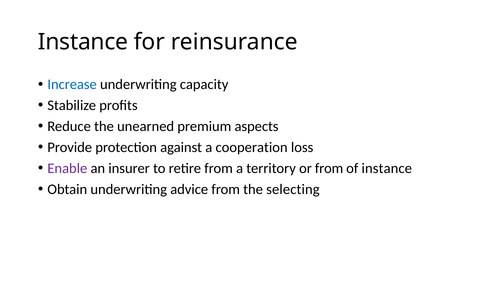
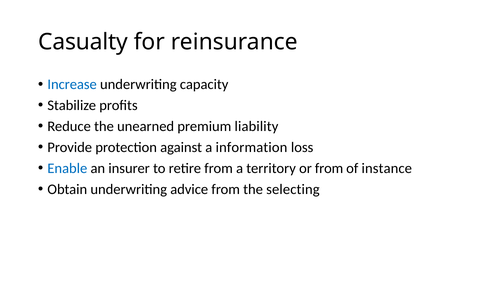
Instance: Instance -> Casualty (83, 42)
aspects: aspects -> liability (256, 126)
cooperation: cooperation -> information (251, 147)
Enable colour: purple -> blue (67, 168)
